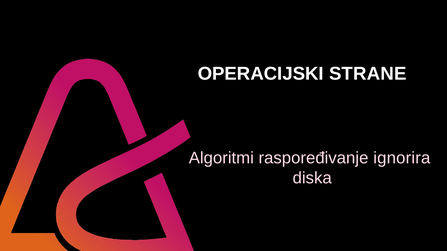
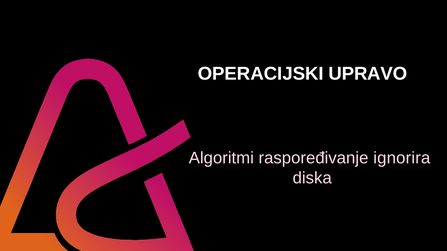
STRANE: STRANE -> UPRAVO (368, 74)
